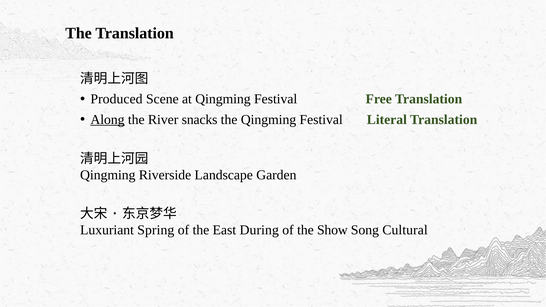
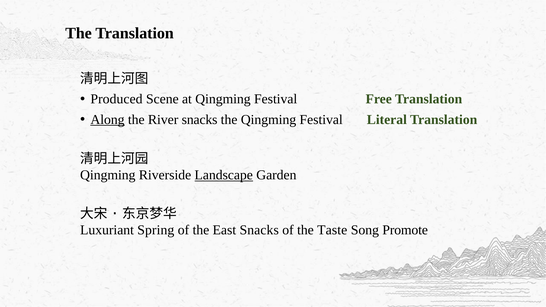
Landscape underline: none -> present (224, 175)
East During: During -> Snacks (259, 230)
Show: Show -> Taste (332, 230)
Cultural: Cultural -> Promote (405, 230)
